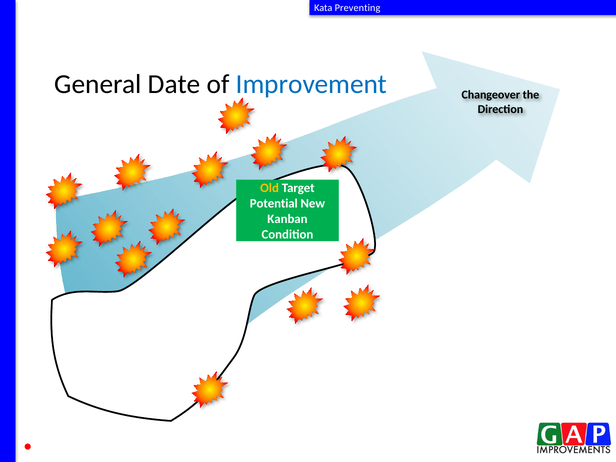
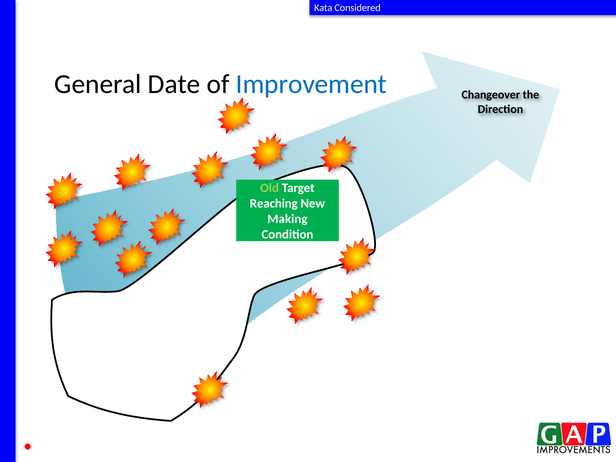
Preventing: Preventing -> Considered (358, 8)
Old colour: yellow -> light green (270, 188)
Potential: Potential -> Reaching (274, 204)
Kanban: Kanban -> Making (287, 219)
